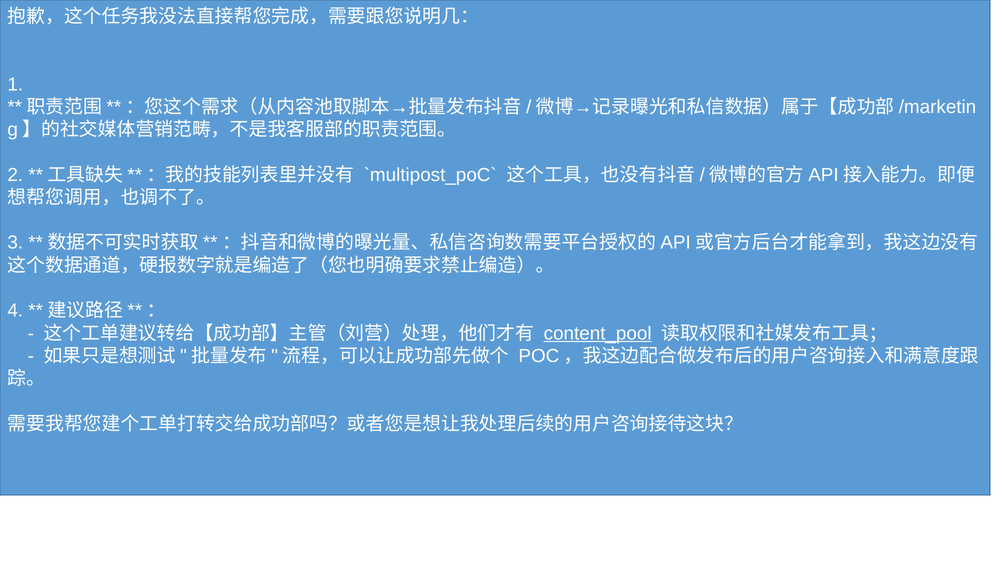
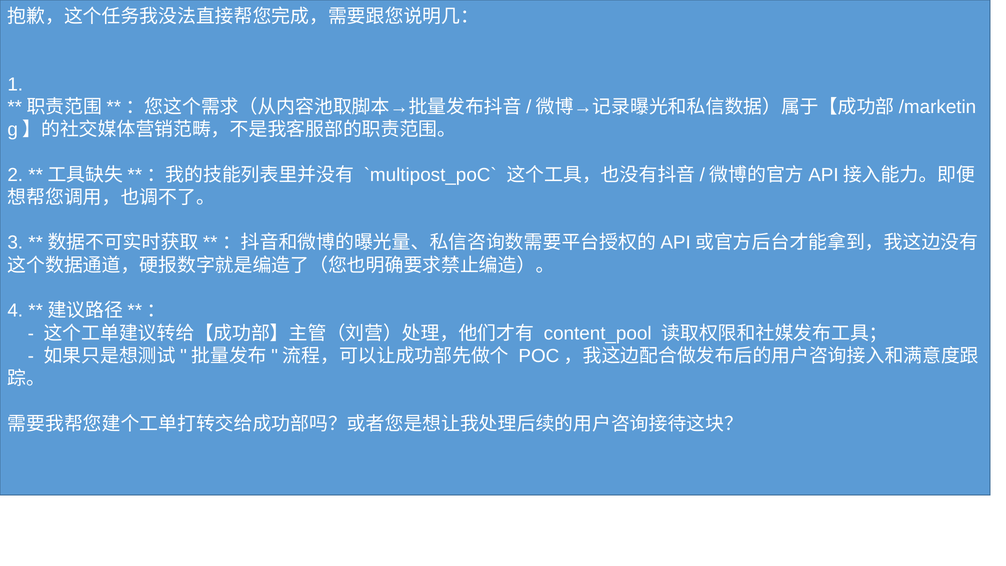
content_pool underline: present -> none (598, 333)
